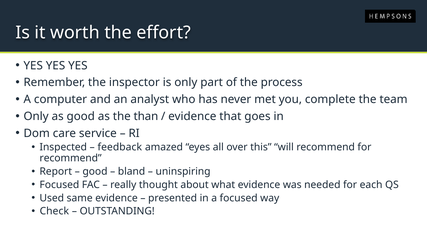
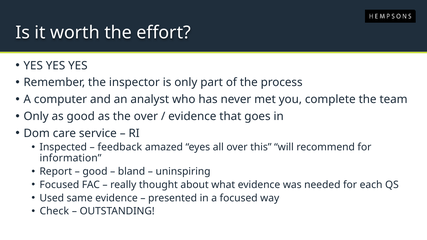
the than: than -> over (146, 116)
recommend: recommend -> information (71, 158)
